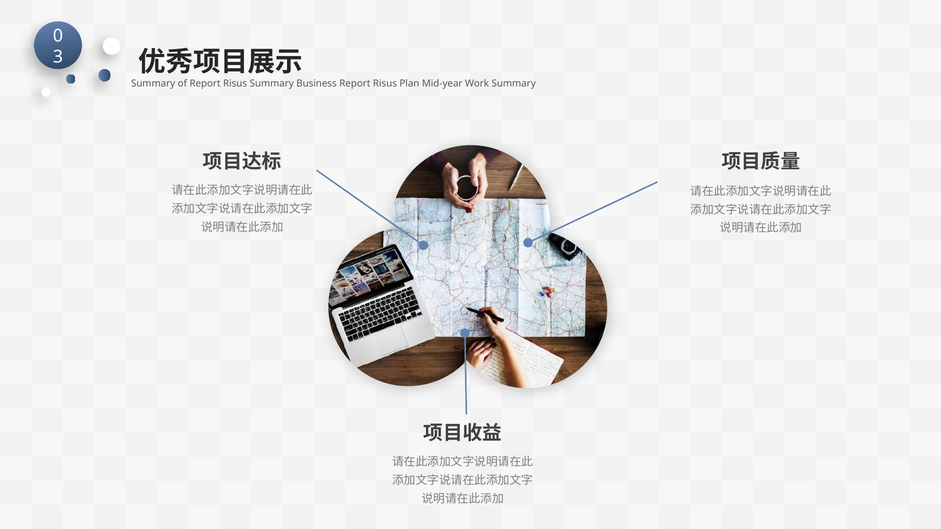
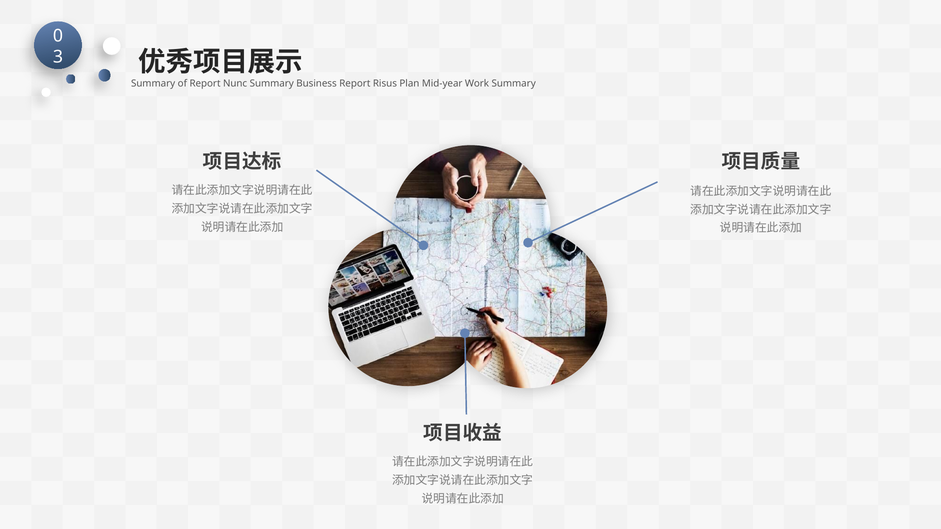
of Report Risus: Risus -> Nunc (235, 84)
